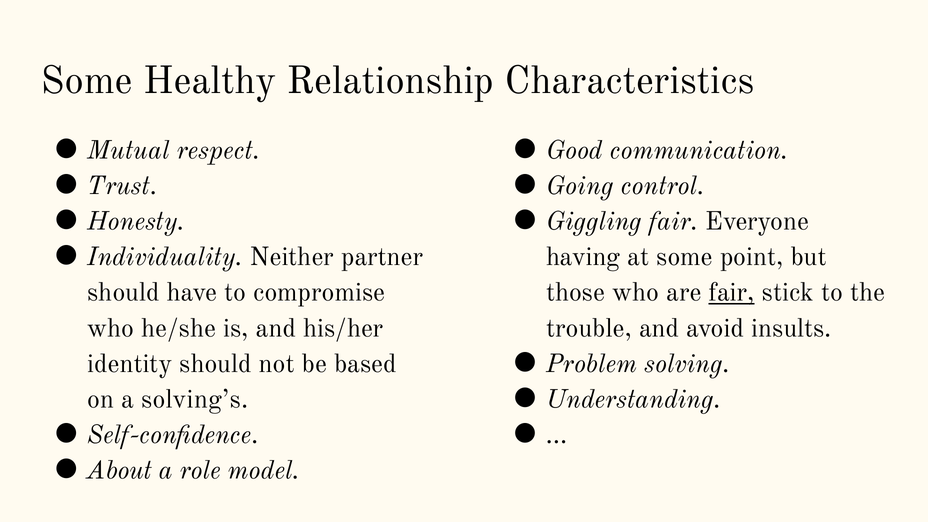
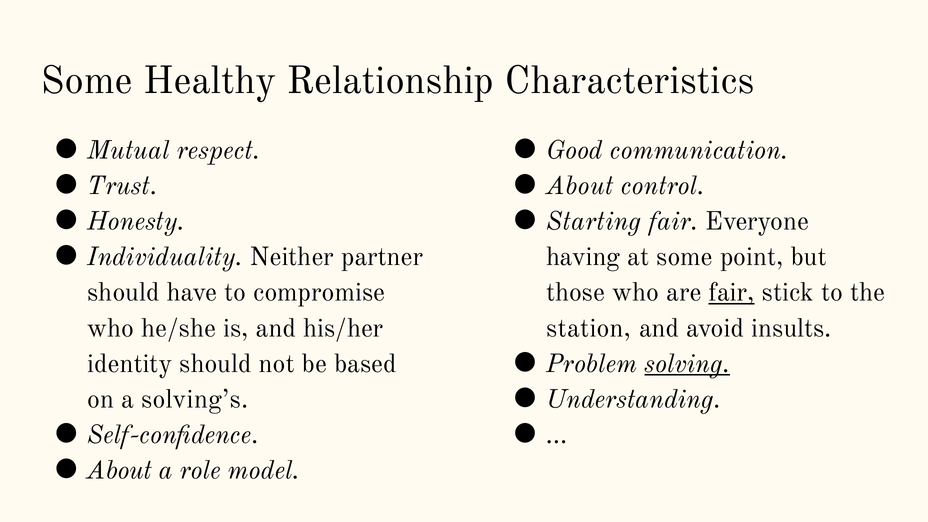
Going: Going -> About (580, 186)
Giggling: Giggling -> Starting (594, 221)
trouble: trouble -> station (589, 328)
solving underline: none -> present (687, 364)
